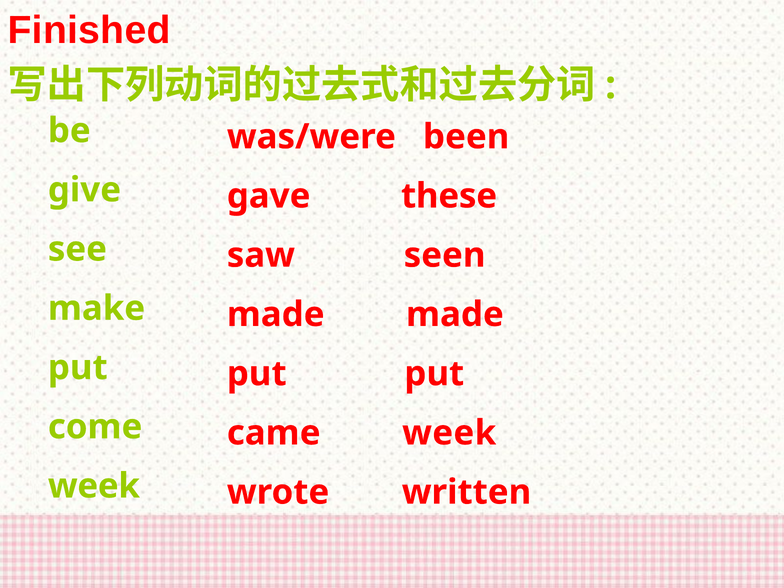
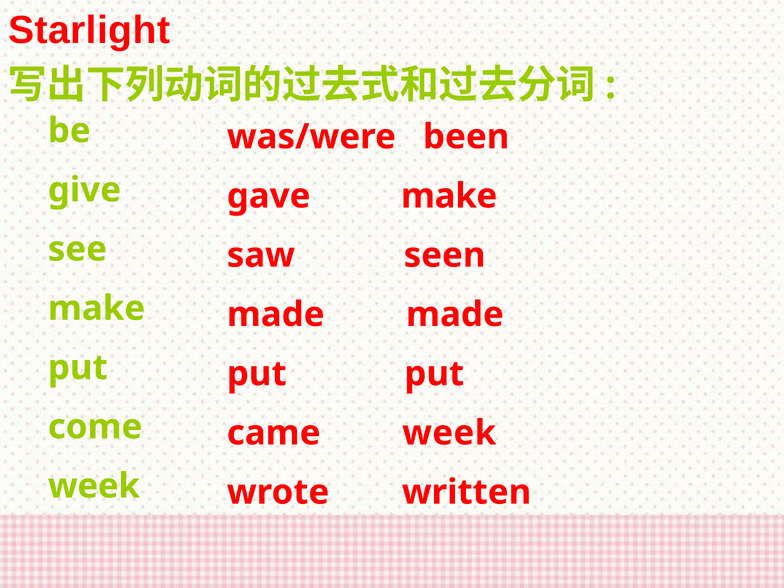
Finished: Finished -> Starlight (89, 30)
gave these: these -> make (449, 196)
